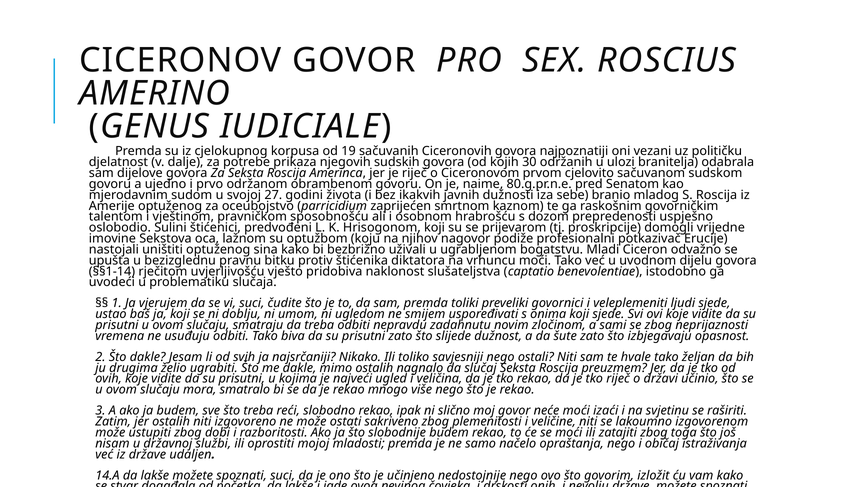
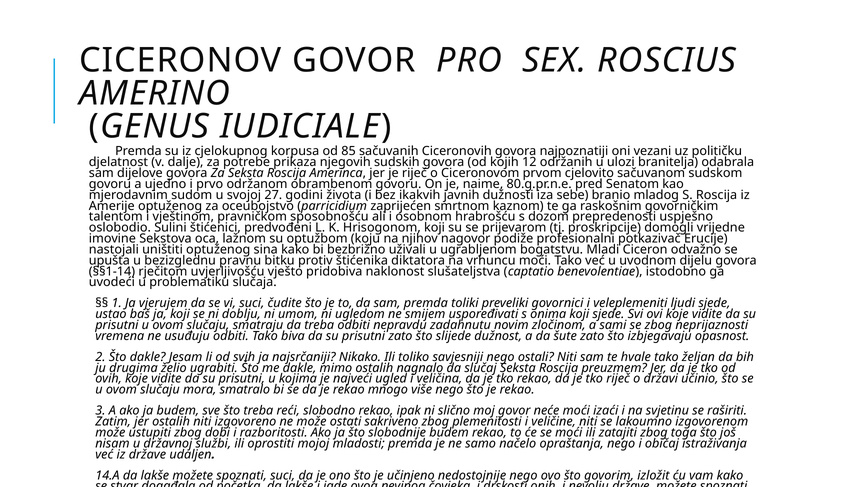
19: 19 -> 85 (349, 151)
30: 30 -> 12 (529, 162)
